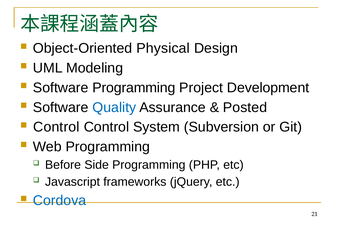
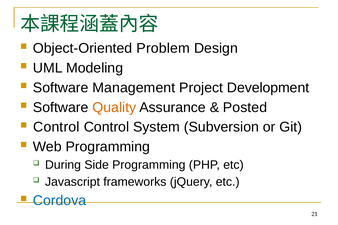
Physical: Physical -> Problem (163, 48)
Software Programming: Programming -> Management (134, 88)
Quality colour: blue -> orange (114, 108)
Before: Before -> During (63, 165)
